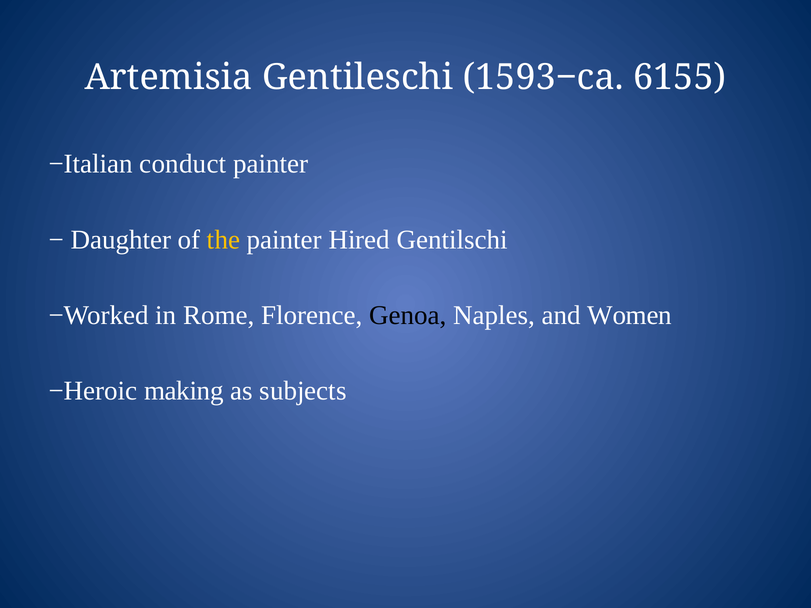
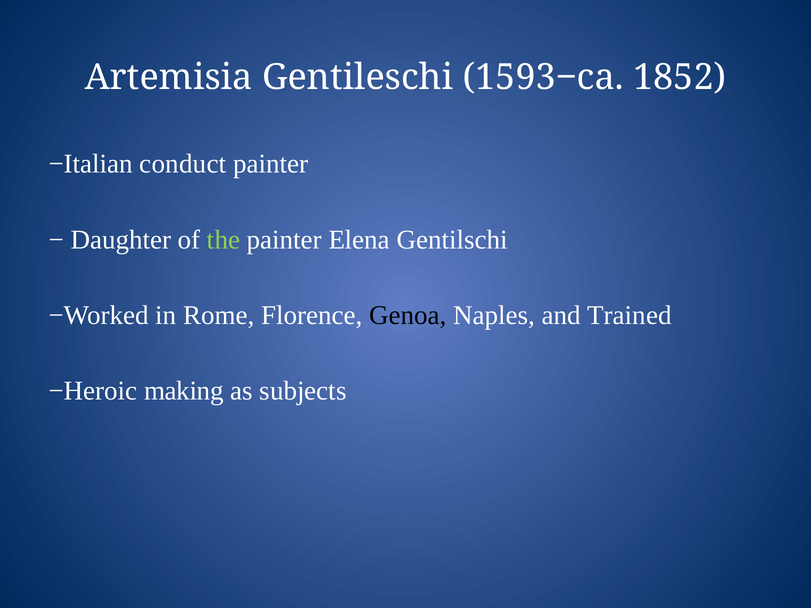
6155: 6155 -> 1852 (680, 78)
the colour: yellow -> light green (224, 240)
Hired: Hired -> Elena (359, 240)
Women: Women -> Trained (629, 315)
